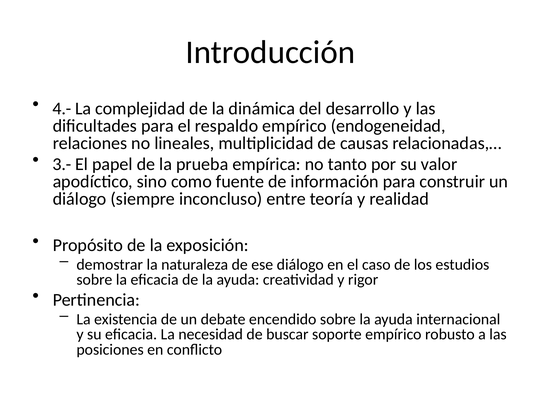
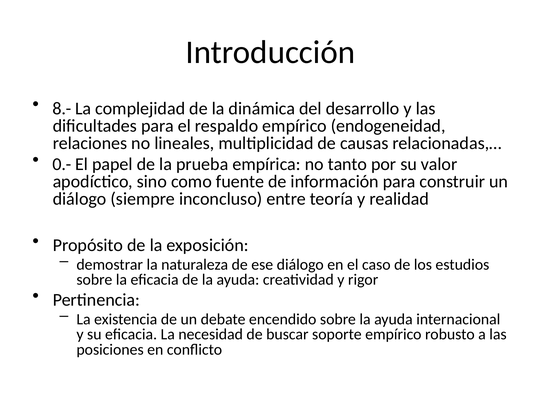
4.-: 4.- -> 8.- (62, 109)
3.-: 3.- -> 0.- (62, 165)
